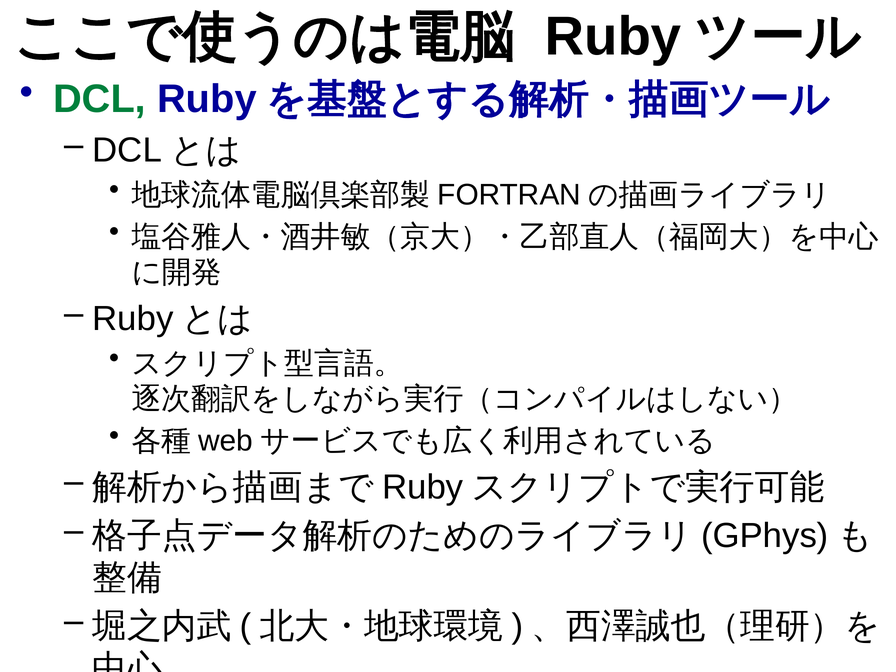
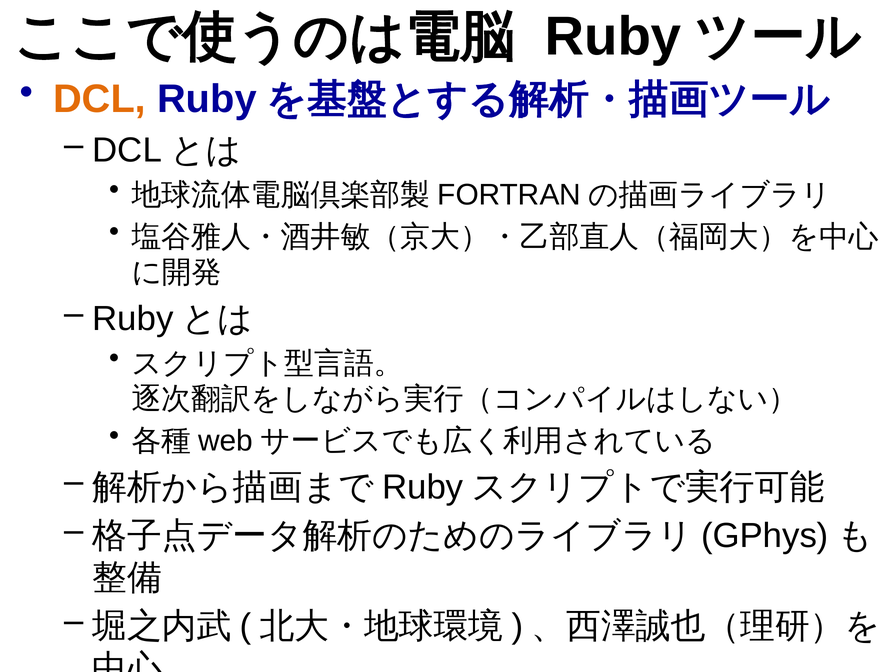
DCL colour: green -> orange (100, 99)
